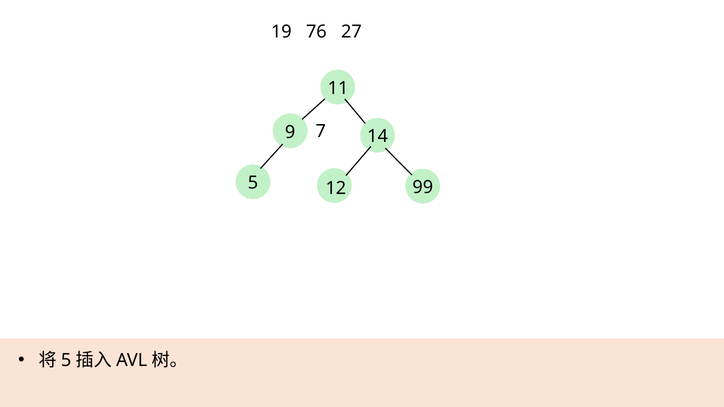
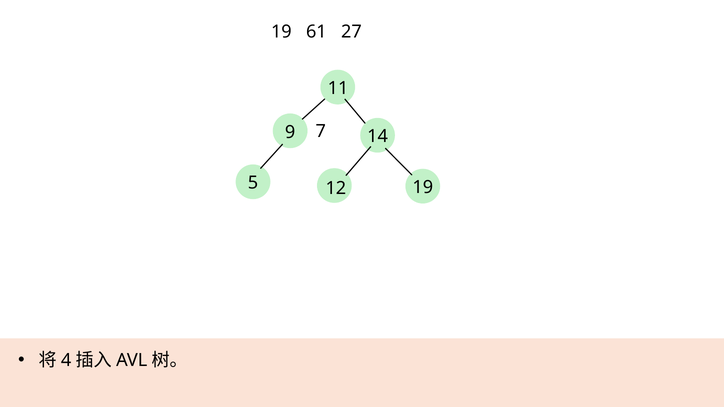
76: 76 -> 61 (316, 32)
5 99: 99 -> 19 (423, 187)
5: 5 -> 4 (66, 360)
